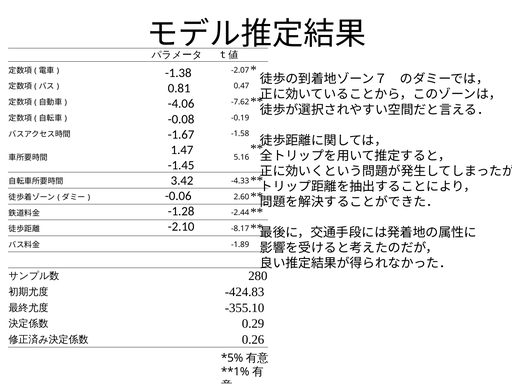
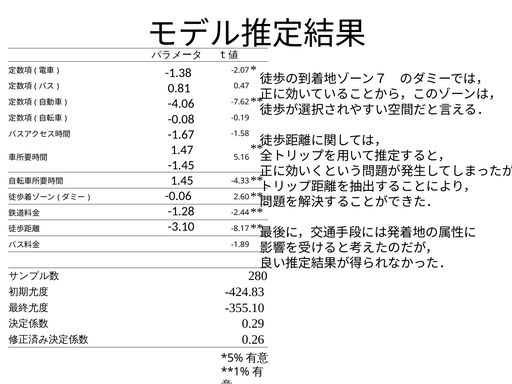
3.42: 3.42 -> 1.45 (182, 181)
-2.10: -2.10 -> -3.10 (181, 227)
